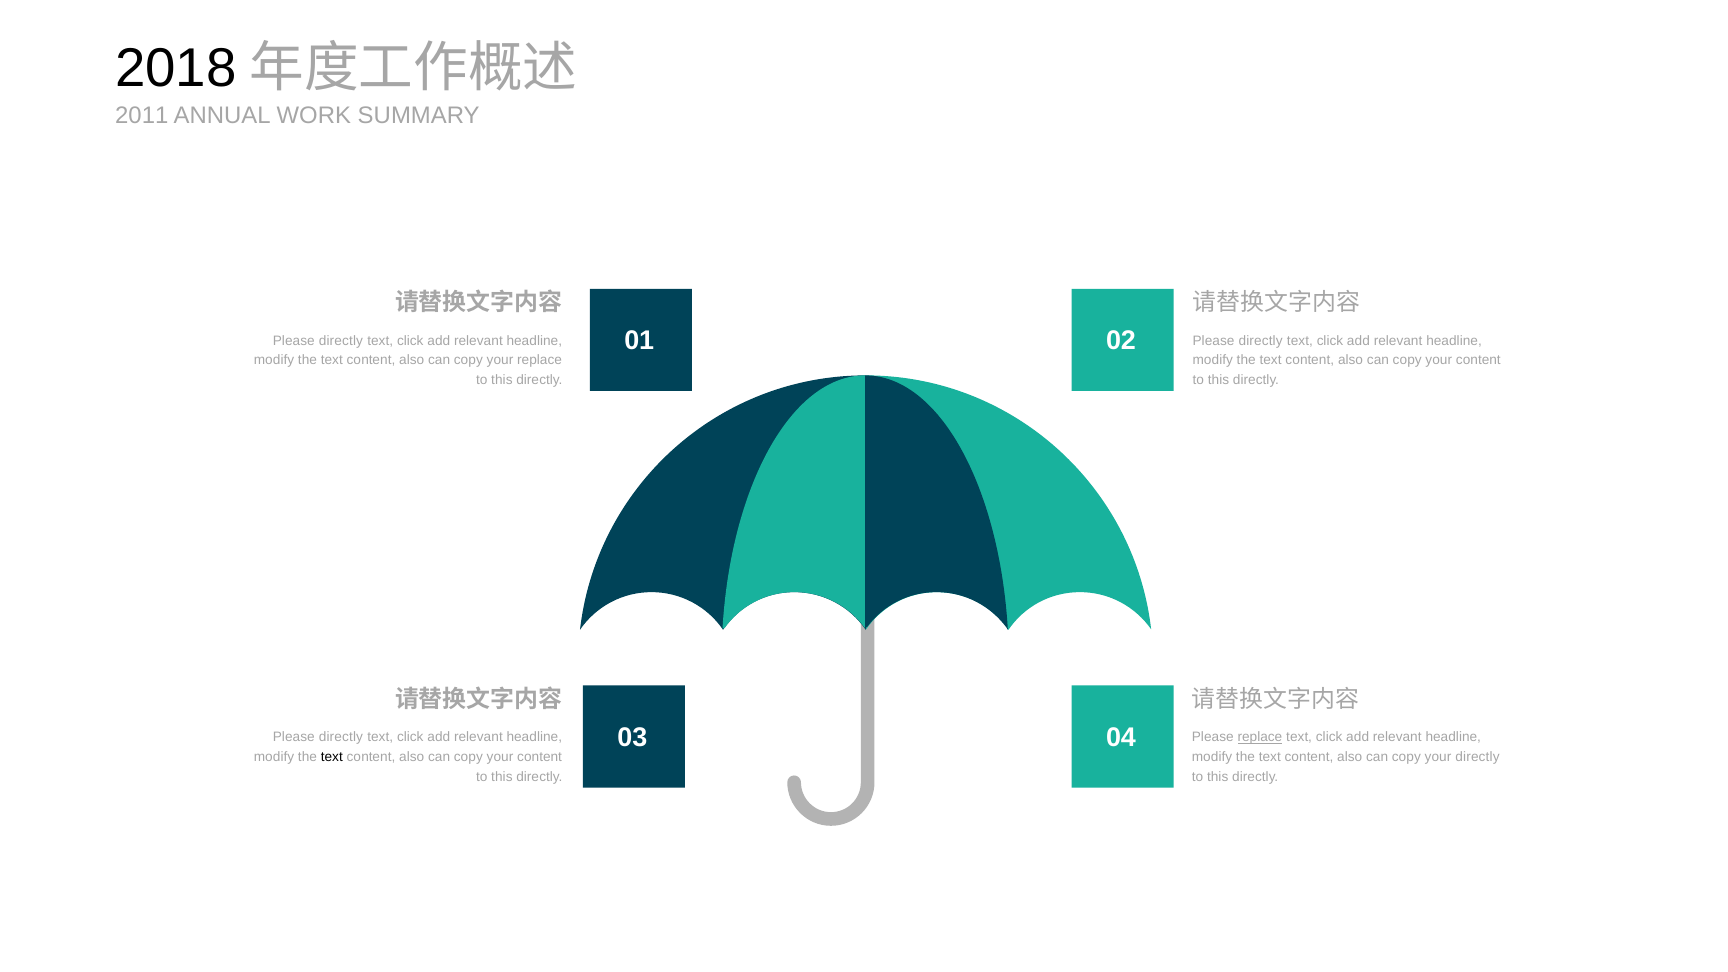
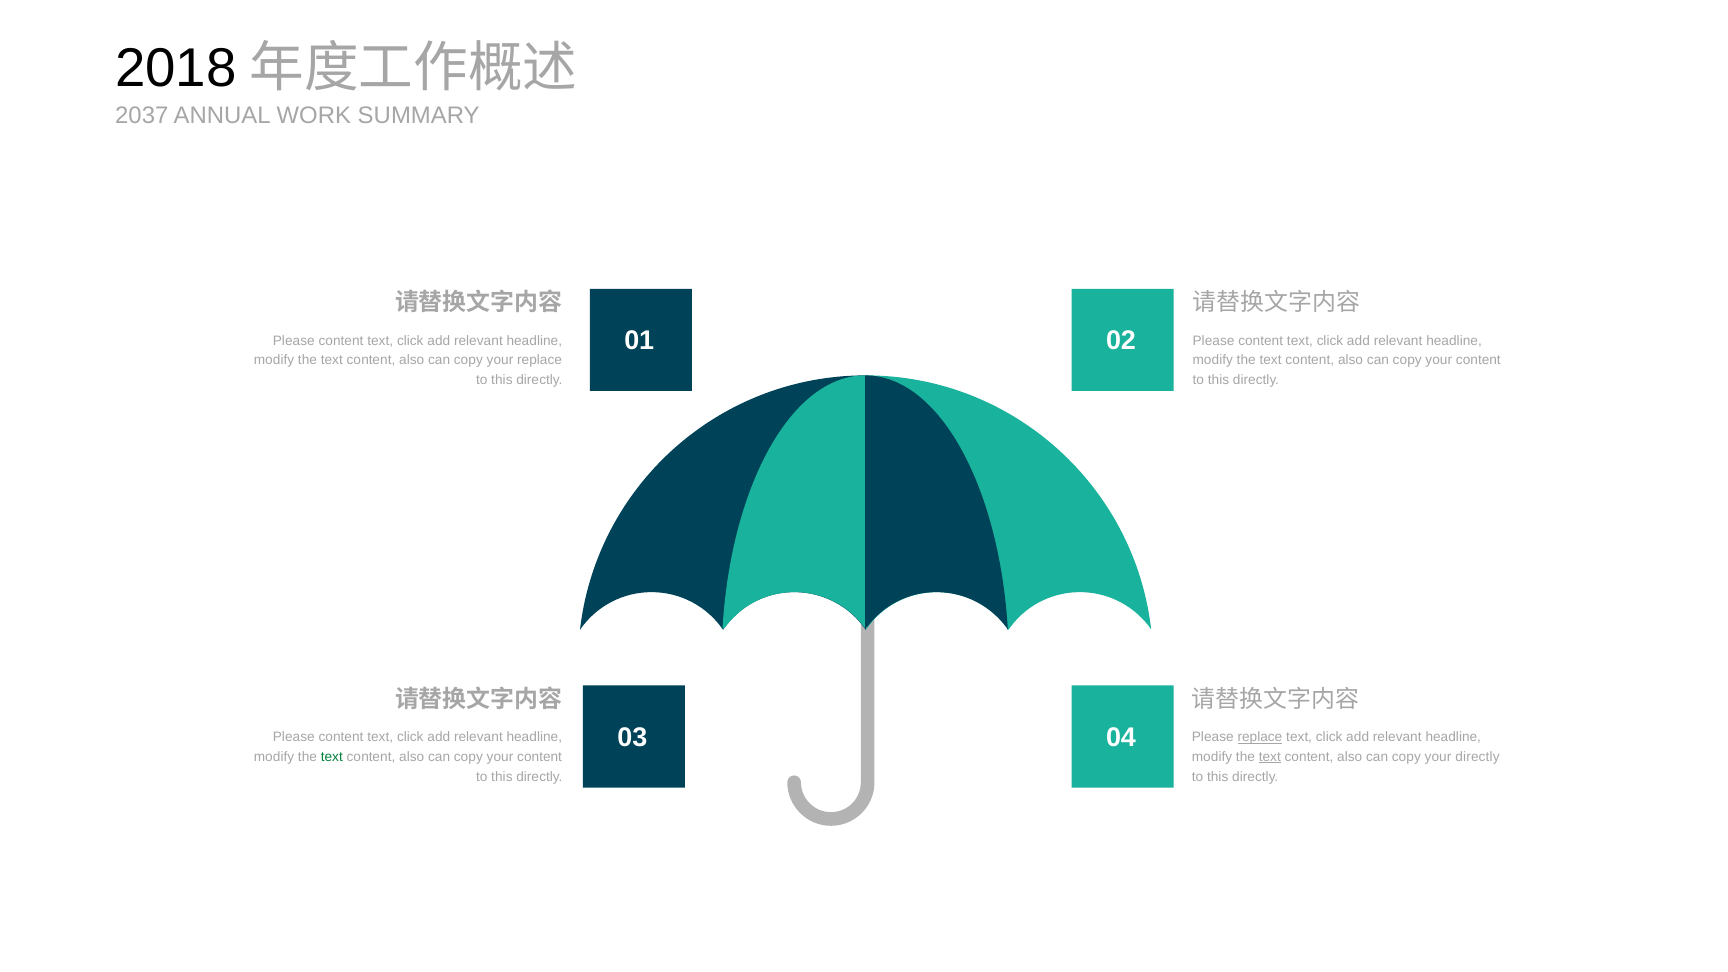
2011: 2011 -> 2037 (142, 116)
directly: directly -> content (341, 341)
directly: directly -> content (1261, 341)
directly: directly -> content (341, 737)
text colour: black -> green (332, 757)
text underline: none -> present (1270, 757)
